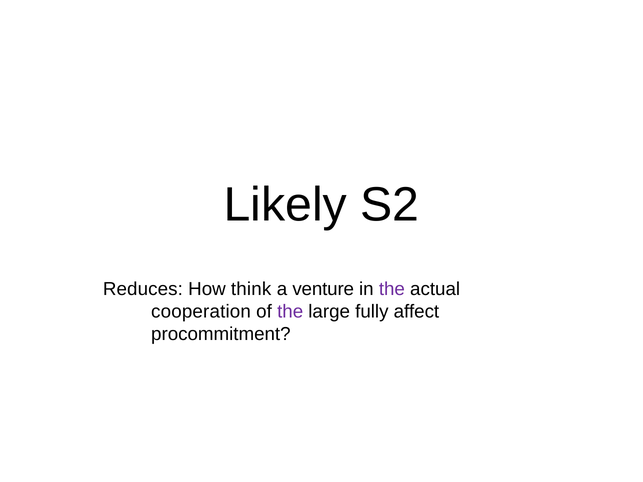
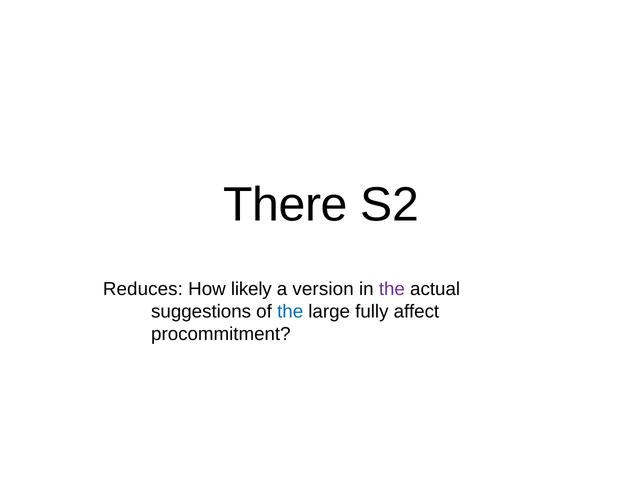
Likely: Likely -> There (285, 205)
think: think -> likely (251, 289)
venture: venture -> version (323, 289)
cooperation: cooperation -> suggestions (201, 312)
the colour: purple -> blue (290, 312)
